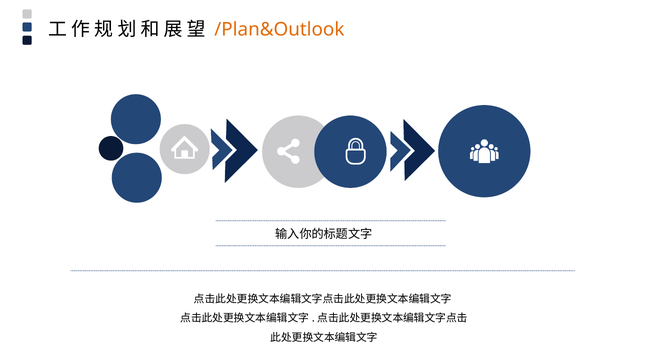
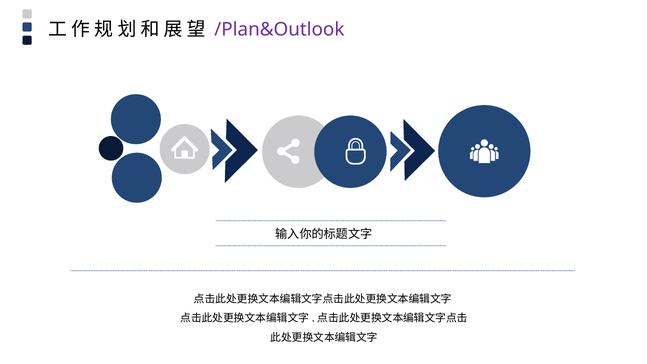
/Plan&Outlook colour: orange -> purple (279, 30)
